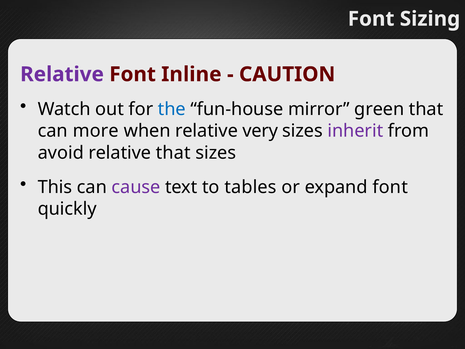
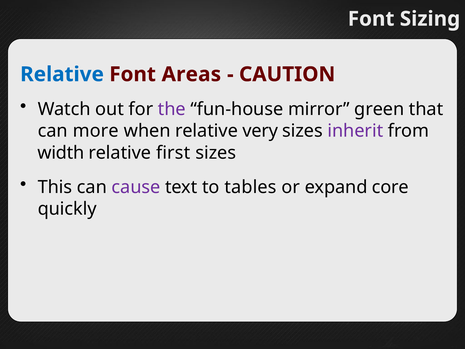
Relative colour: purple -> blue (62, 74)
Inline: Inline -> Areas (191, 74)
the colour: blue -> purple (172, 109)
avoid: avoid -> width (61, 153)
relative that: that -> first (173, 153)
expand font: font -> core (390, 187)
